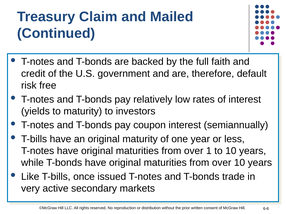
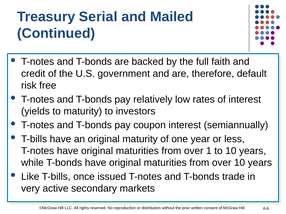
Claim: Claim -> Serial (98, 17)
